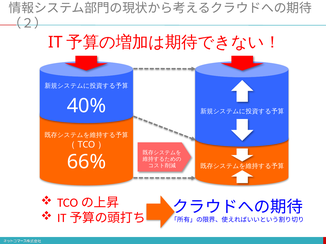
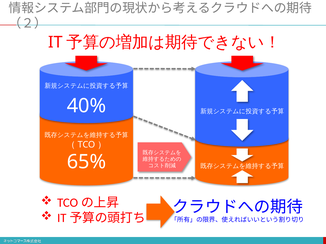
66%: 66% -> 65% (87, 162)
